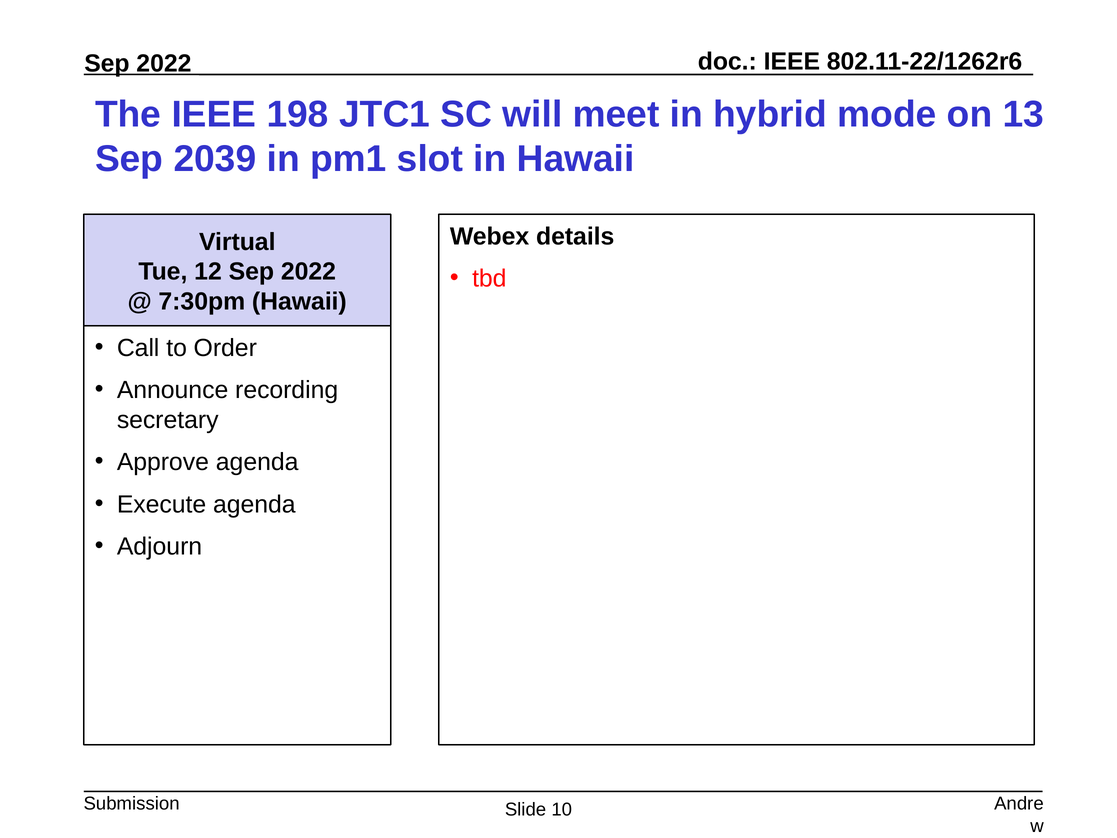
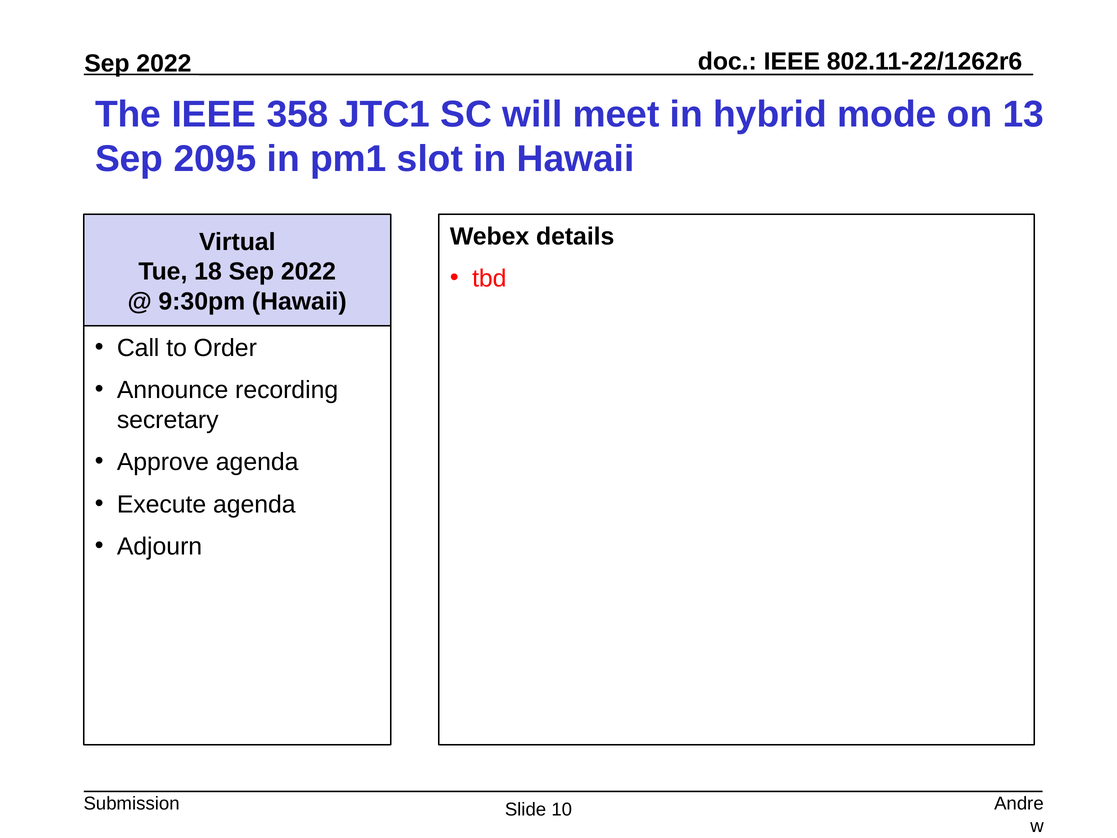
198: 198 -> 358 (298, 114)
2039: 2039 -> 2095 (215, 159)
12: 12 -> 18 (208, 272)
7:30pm: 7:30pm -> 9:30pm (202, 301)
